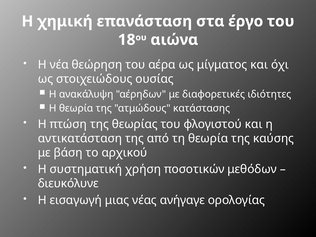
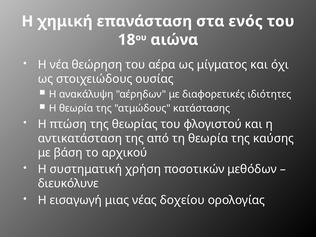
έργο: έργο -> ενός (246, 21)
ανήγαγε: ανήγαγε -> δοχείου (182, 200)
